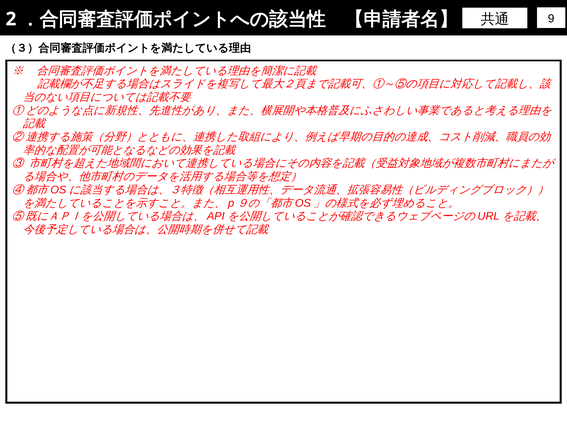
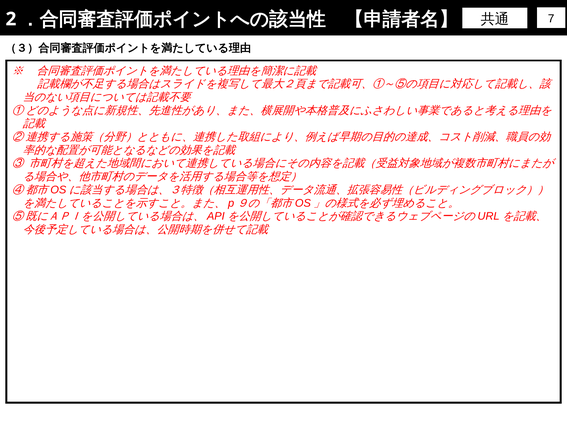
9: 9 -> 7 (551, 19)
